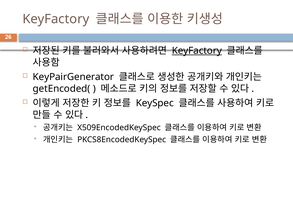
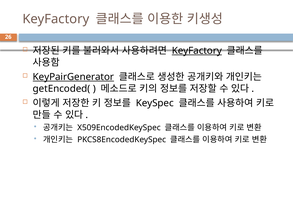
KeyPairGenerator underline: none -> present (73, 77)
